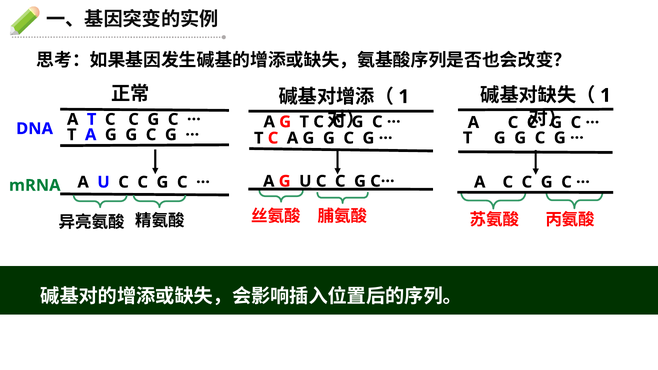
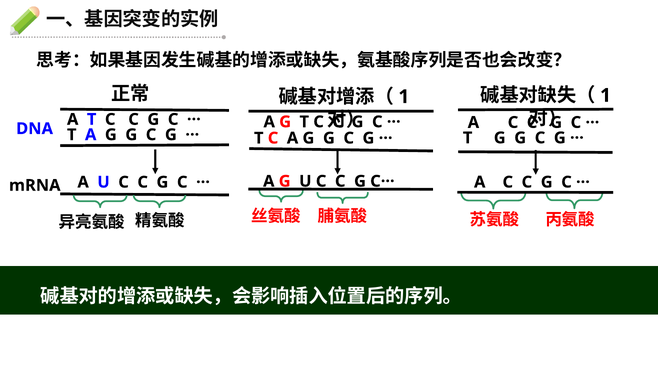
mRNA colour: green -> black (35, 185)
